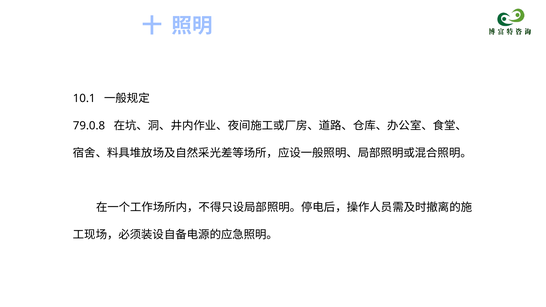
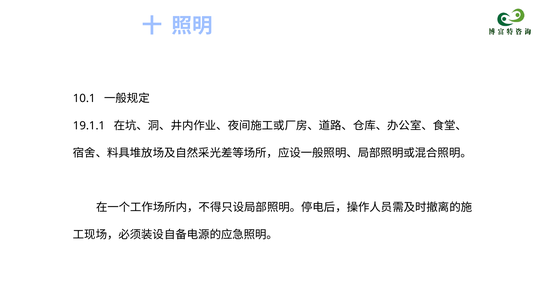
79.0.8: 79.0.8 -> 19.1.1 (89, 126)
